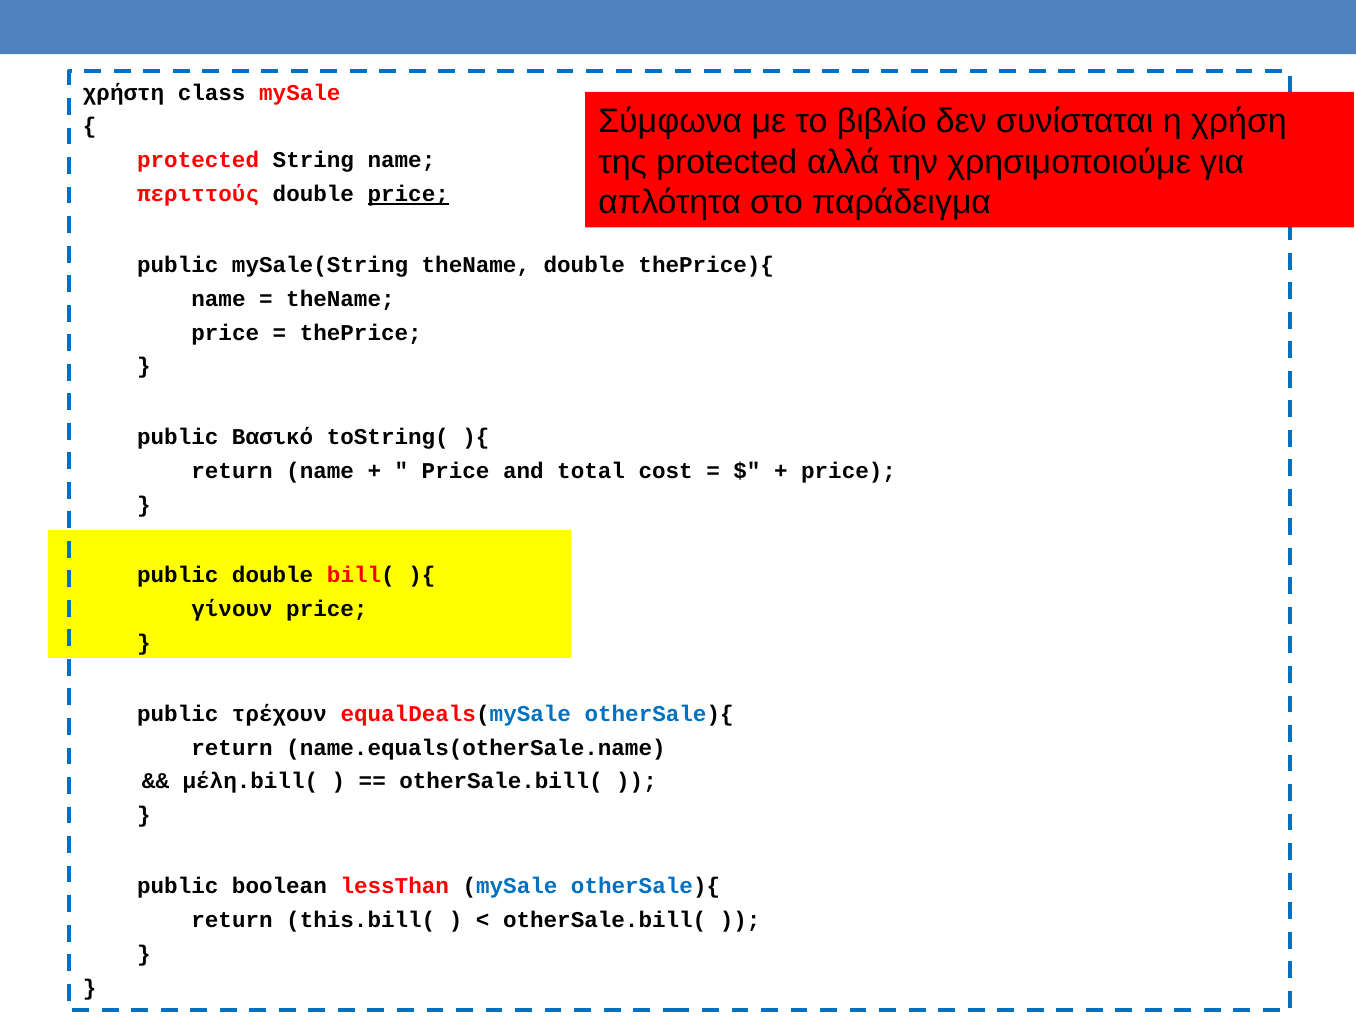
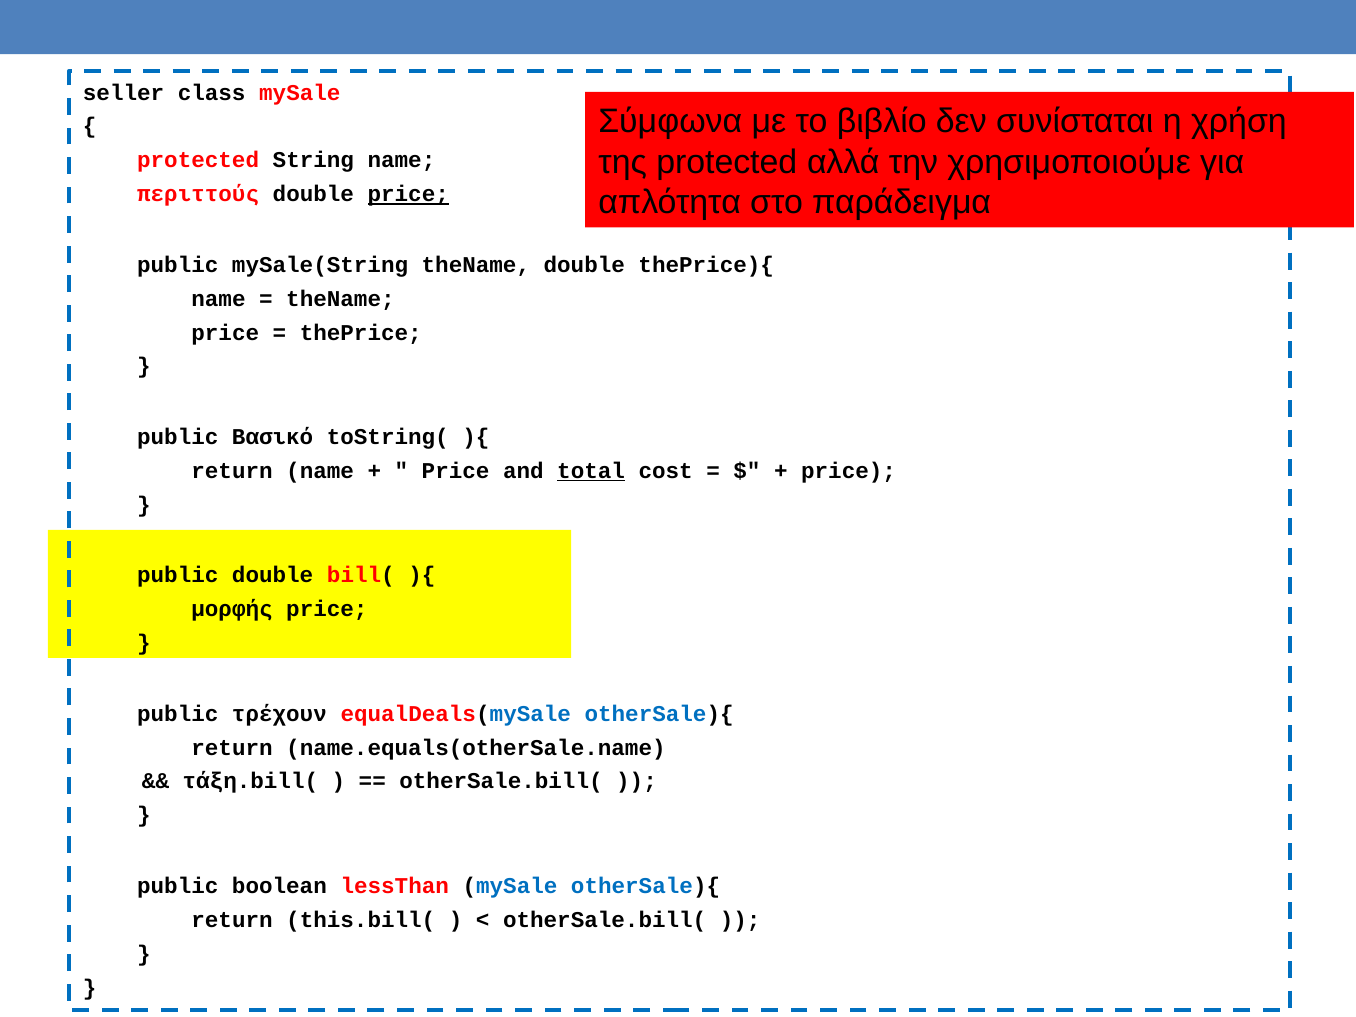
χρήστη: χρήστη -> seller (124, 93)
total underline: none -> present (591, 471)
γίνουν: γίνουν -> μορφής (232, 609)
μέλη.bill(: μέλη.bill( -> τάξη.bill( (250, 781)
